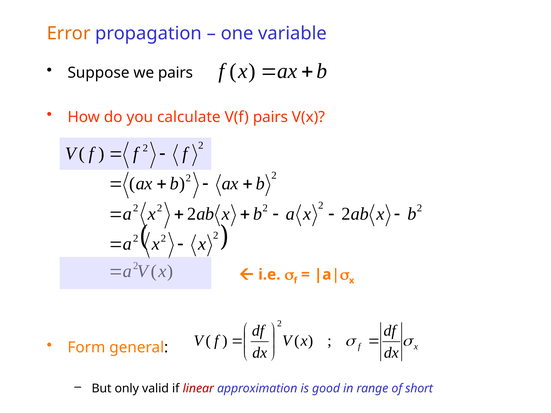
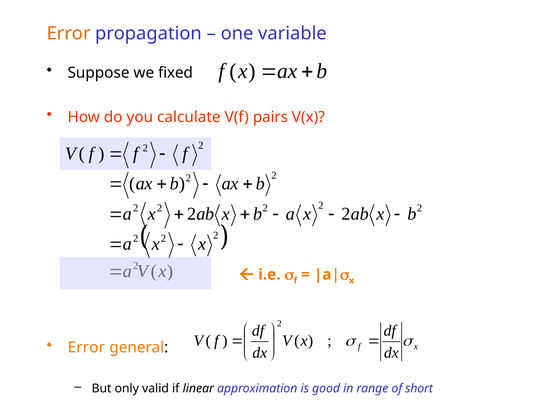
we pairs: pairs -> fixed (175, 73)
Form: Form -> Error (86, 348)
linear colour: red -> black (198, 389)
